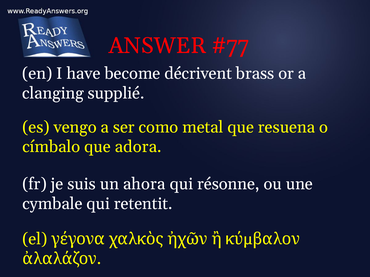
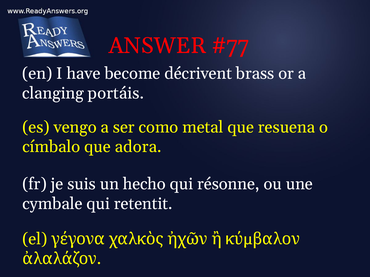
supplié: supplié -> portáis (116, 93)
ahora: ahora -> hecho (144, 184)
